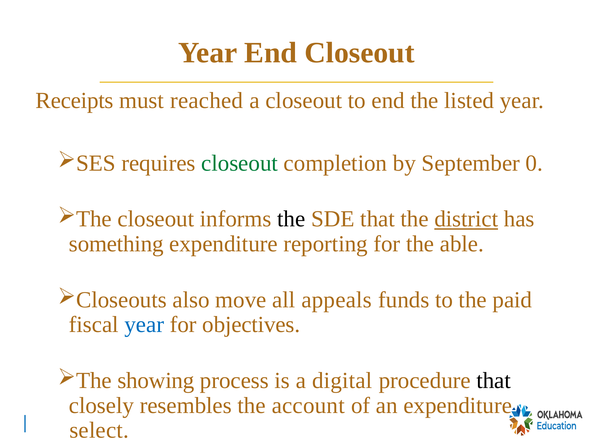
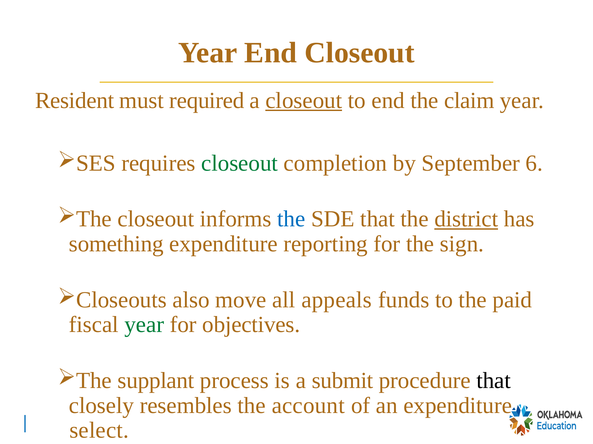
Receipts: Receipts -> Resident (75, 101)
reached: reached -> required (207, 101)
closeout underline: none -> present (304, 101)
listed: listed -> claim (469, 101)
0: 0 -> 6 (534, 163)
the colour: black -> blue (291, 219)
able: able -> sign (462, 244)
year colour: blue -> green (144, 325)
showing: showing -> supplant (156, 381)
digital: digital -> submit (342, 381)
